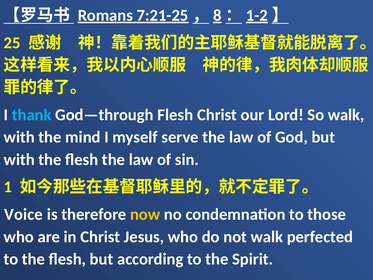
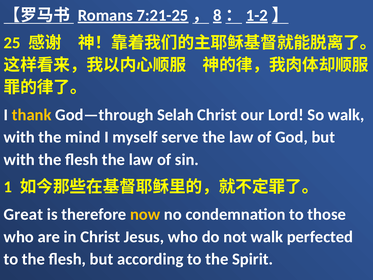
thank colour: light blue -> yellow (32, 115)
God—through Flesh: Flesh -> Selah (175, 115)
Voice: Voice -> Great (23, 214)
